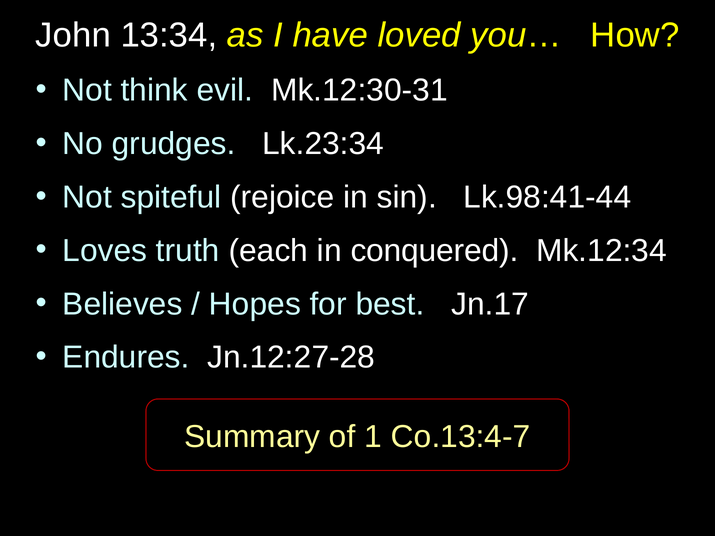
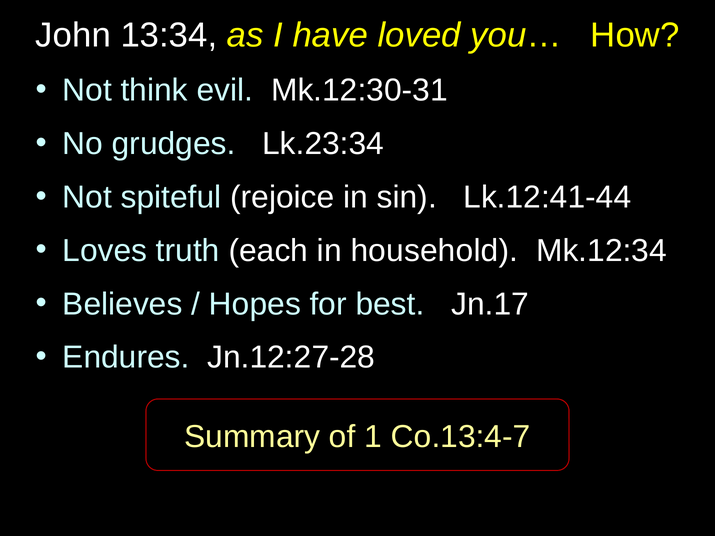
Lk.98:41-44: Lk.98:41-44 -> Lk.12:41-44 (547, 197)
conquered: conquered -> household (434, 251)
